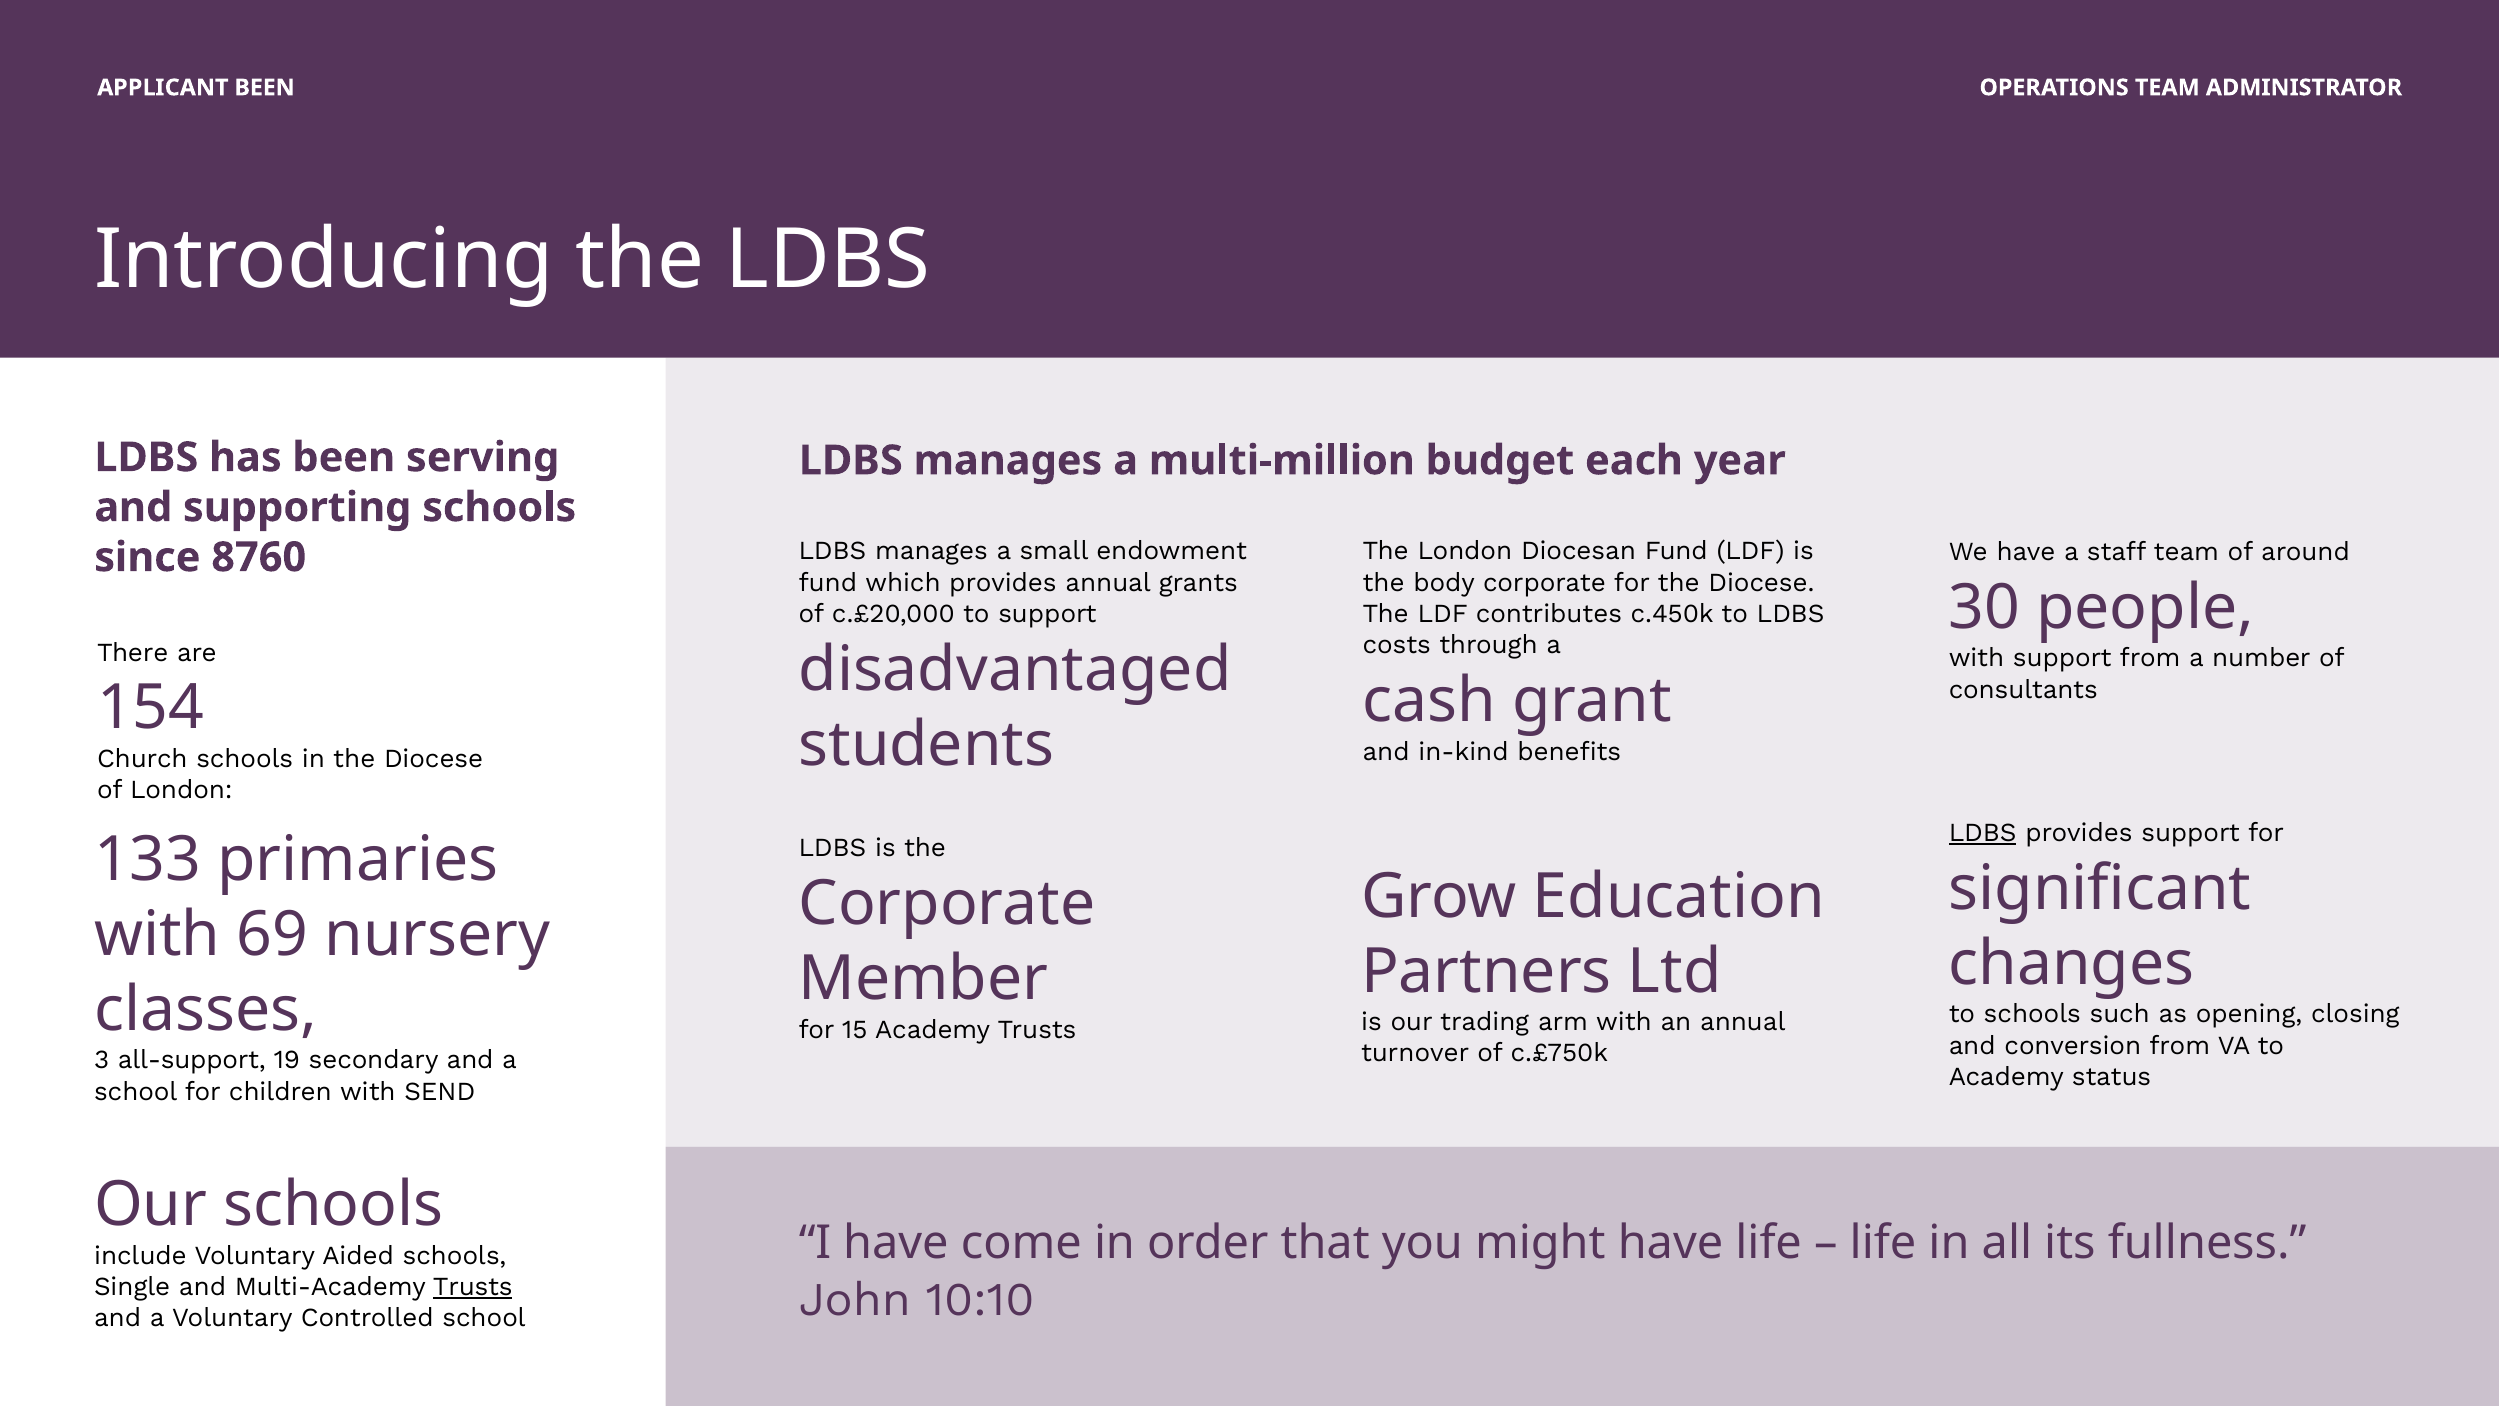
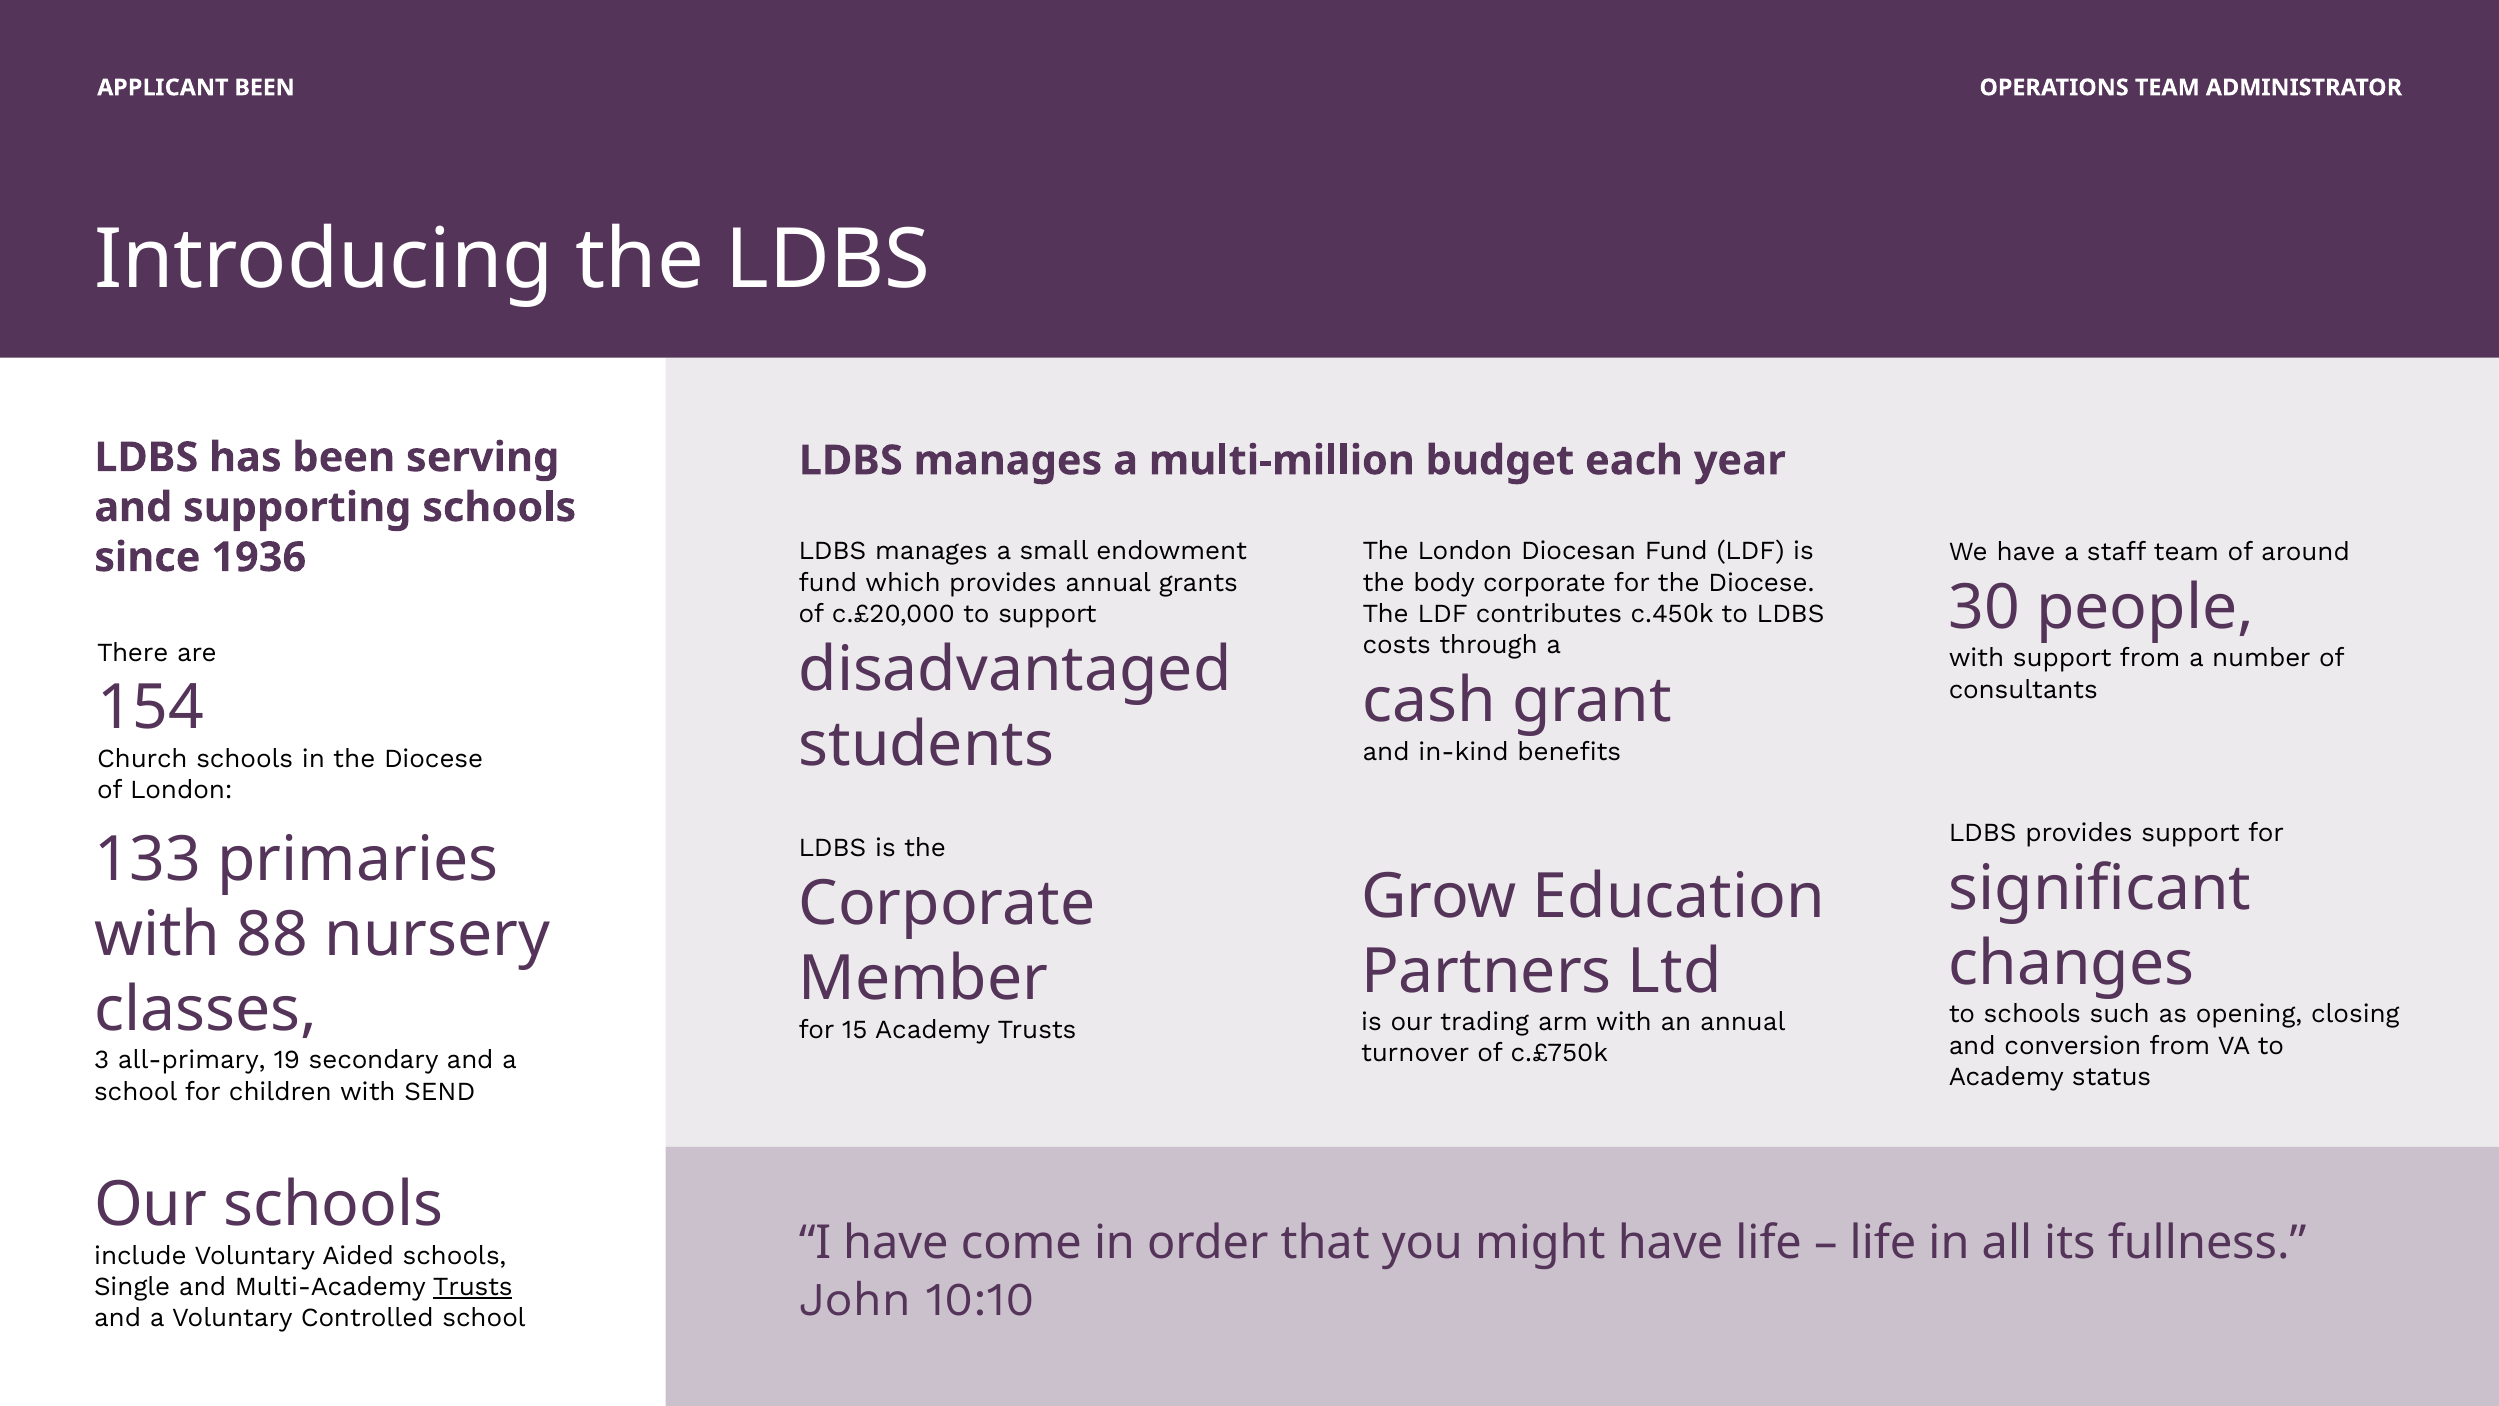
8760: 8760 -> 1936 (259, 557)
LDBS underline: present -> none (1983, 833)
69: 69 -> 88 (272, 935)
all-support: all-support -> all-primary (192, 1060)
